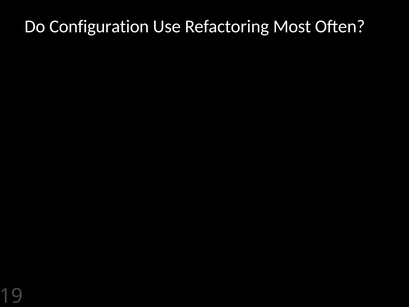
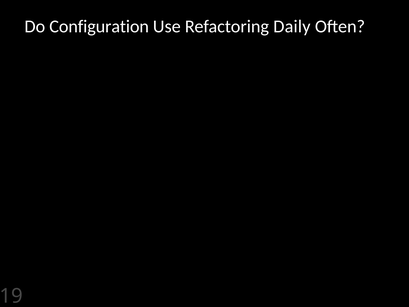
Most: Most -> Daily (292, 26)
